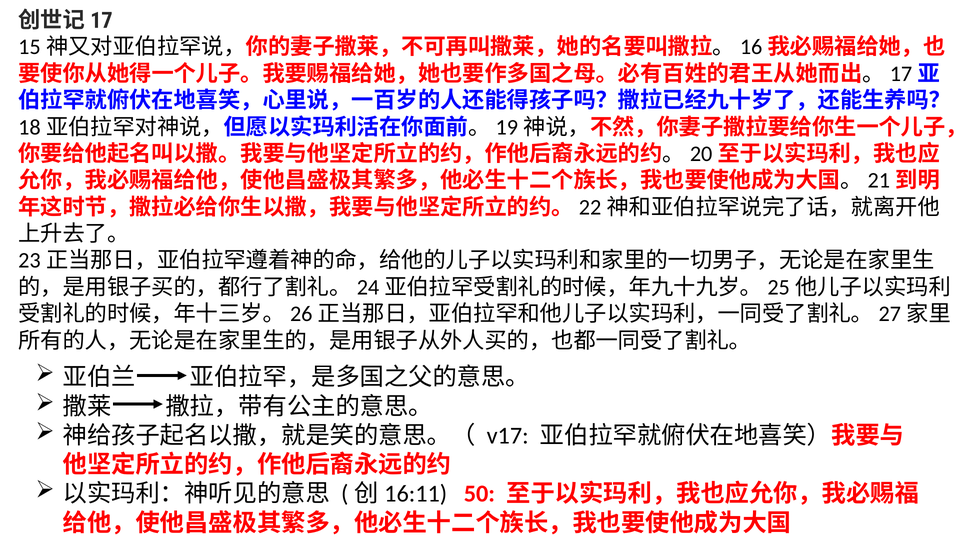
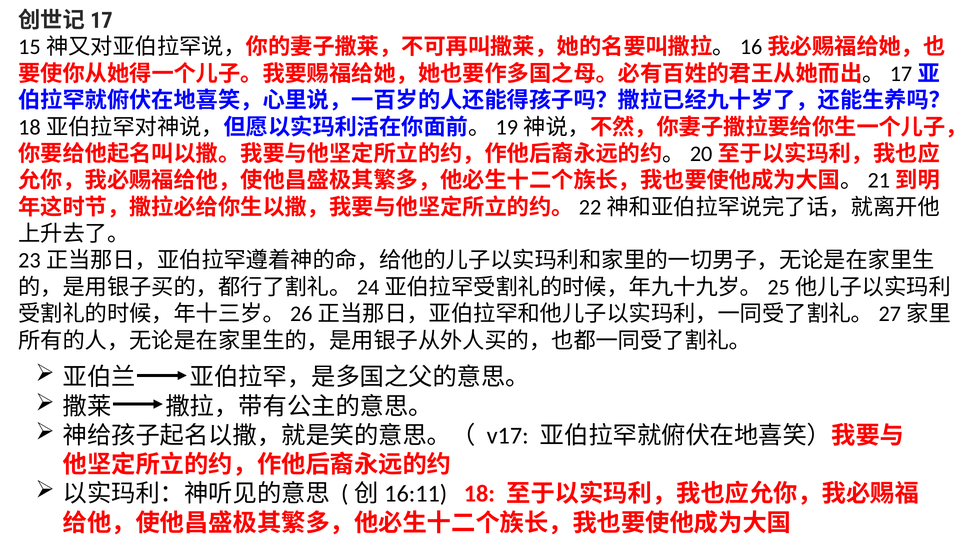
50: 50 -> 18 (479, 494)
